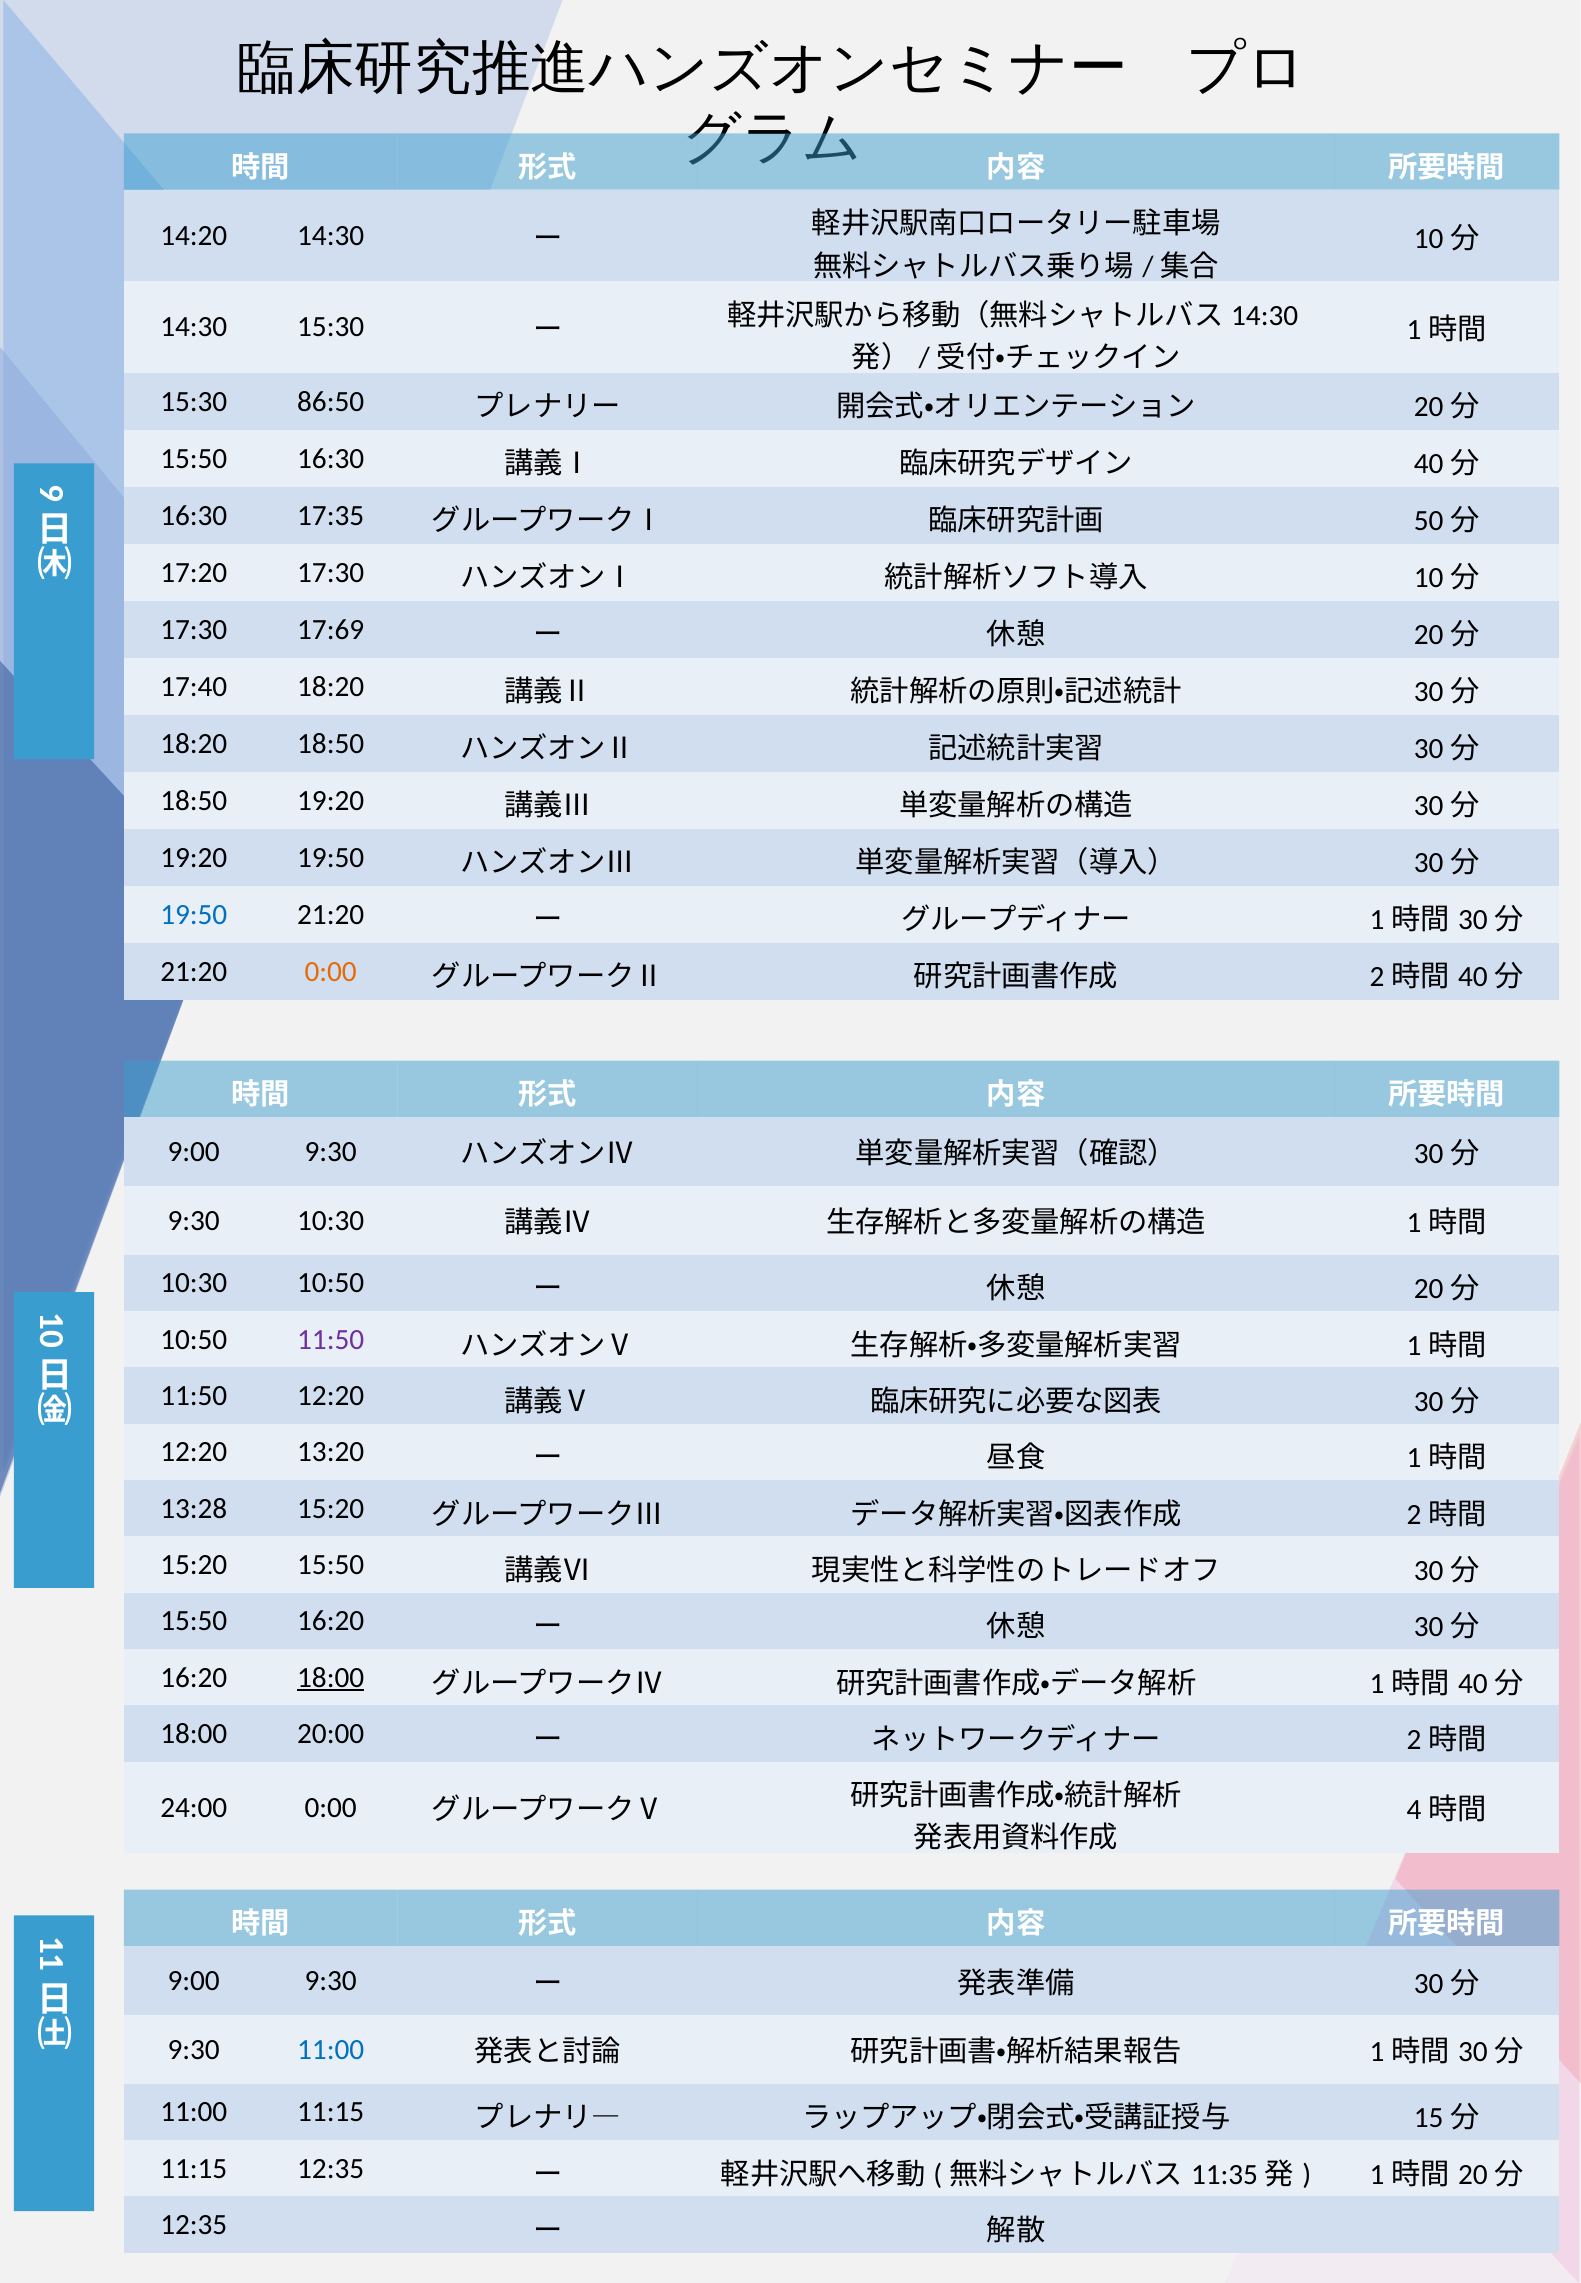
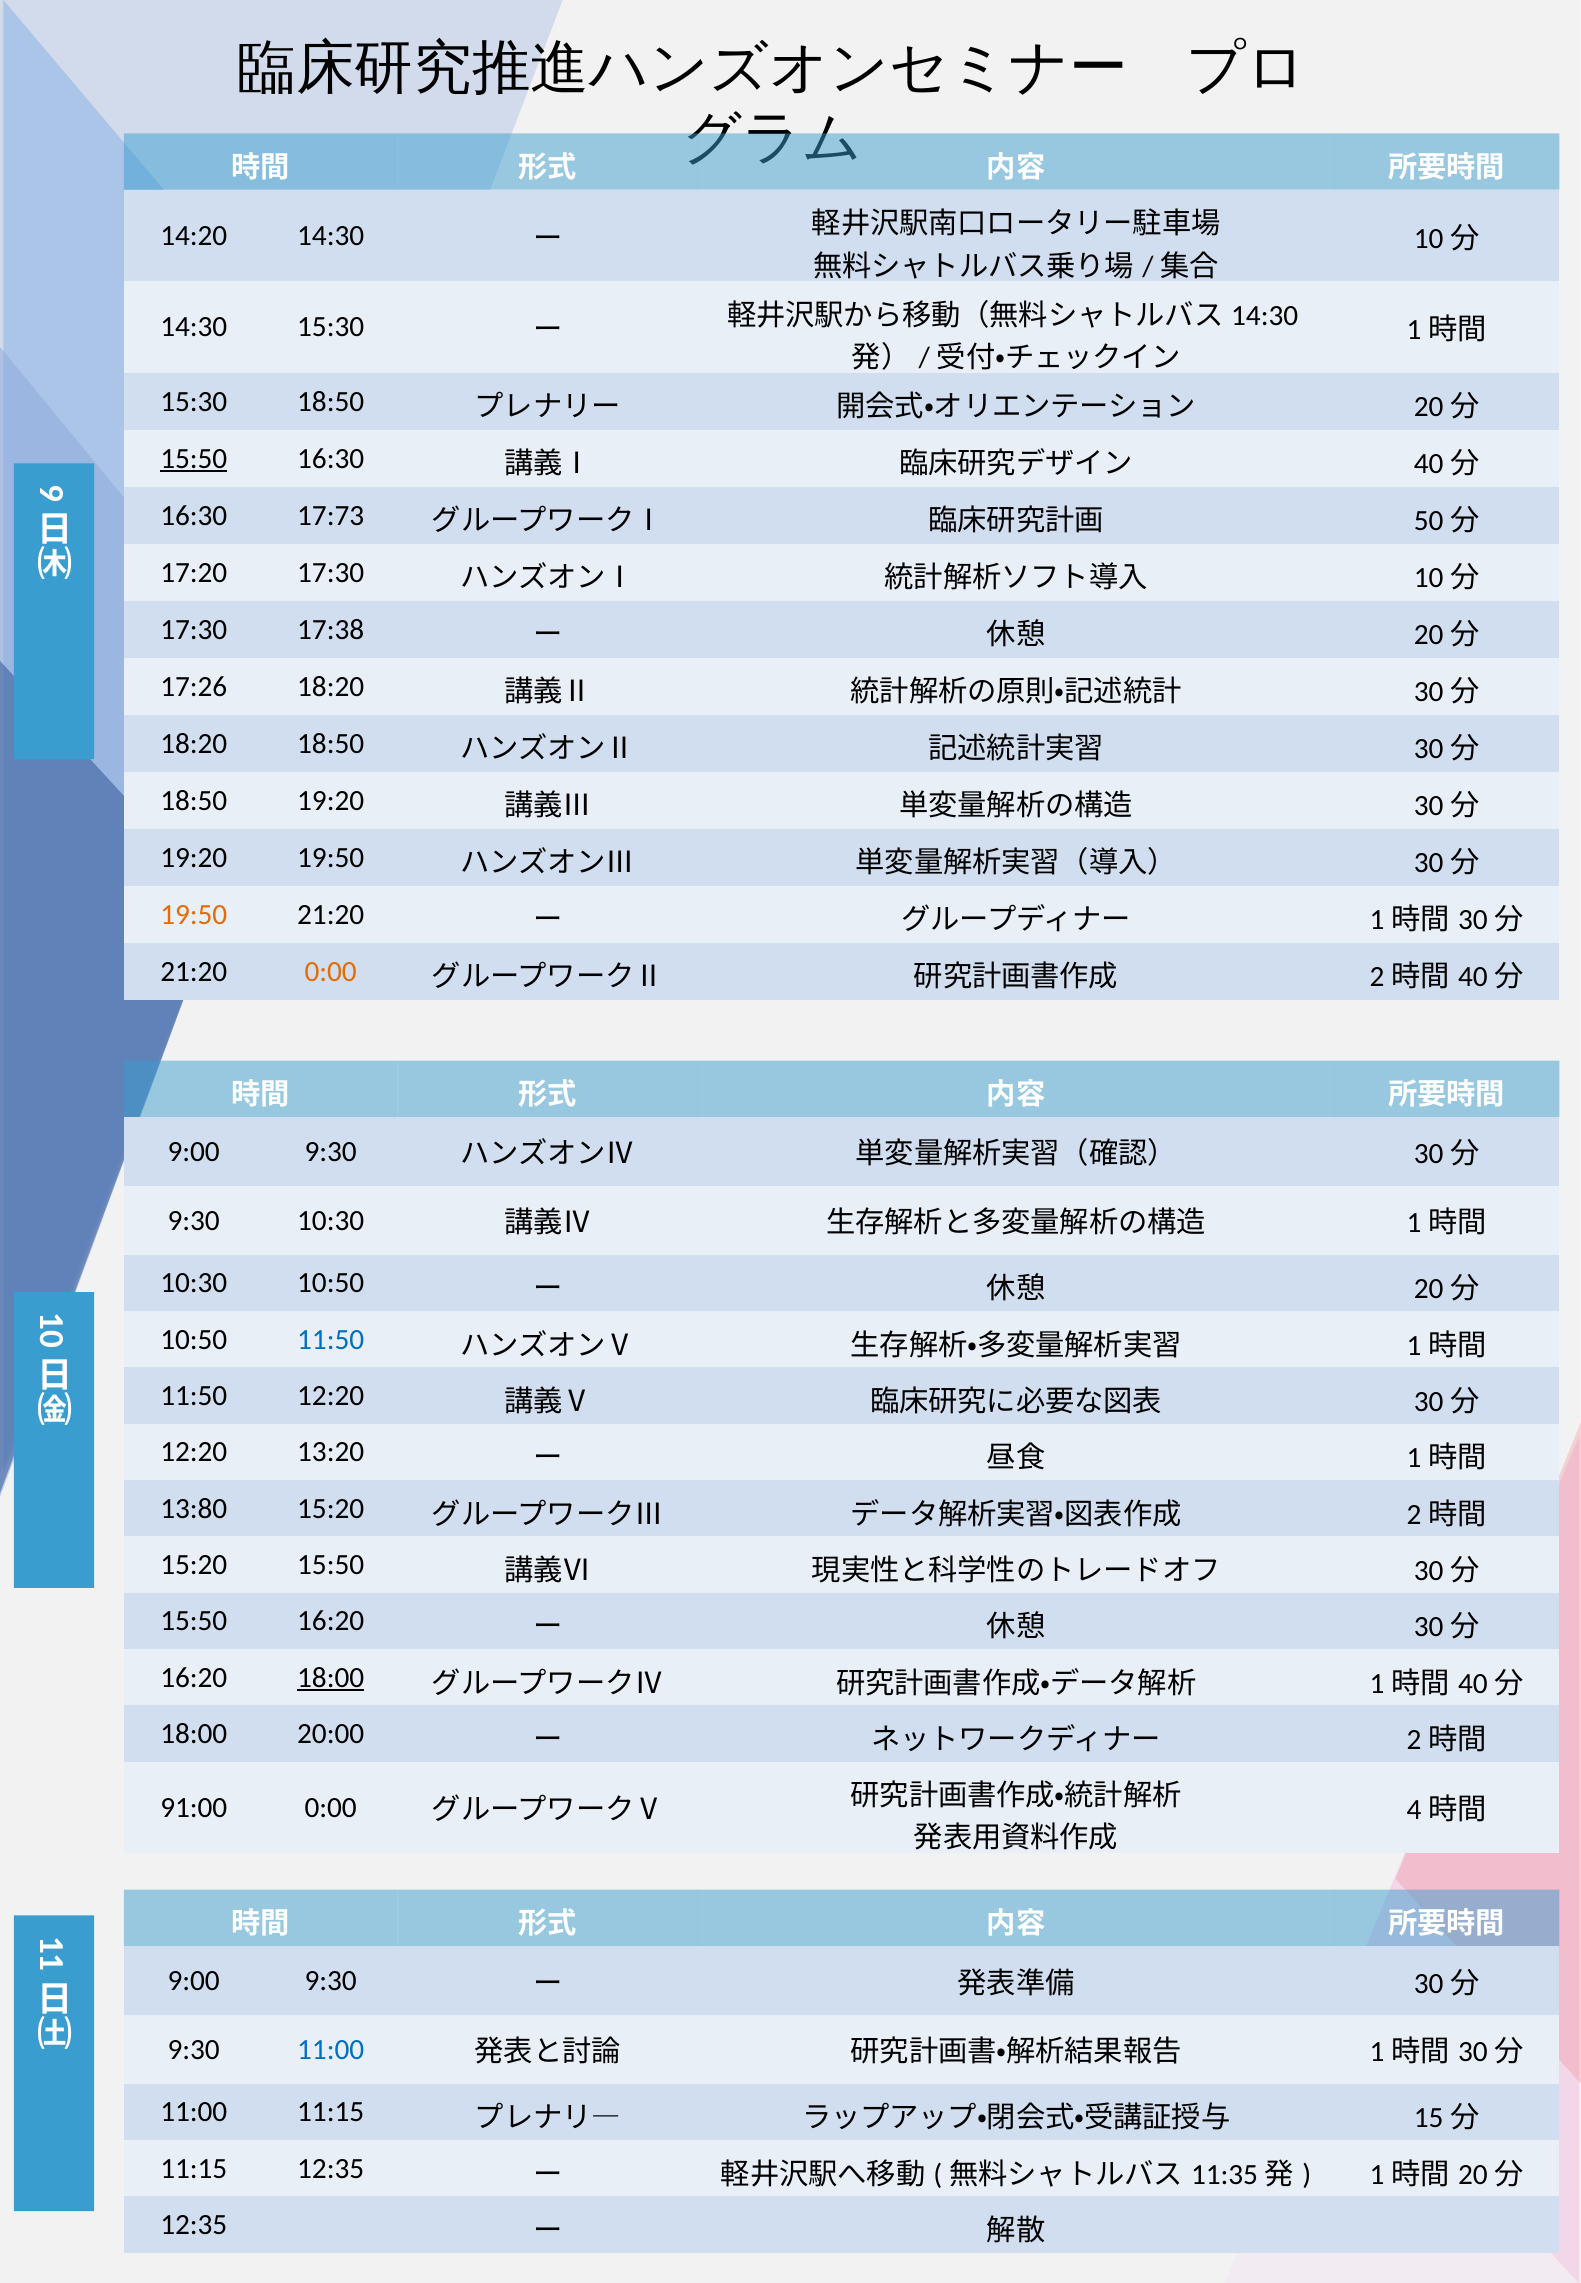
15:30 86:50: 86:50 -> 18:50 (331, 402)
15:50 underline: none -> present (194, 459)
17:35: 17:35 -> 17:73 (331, 516)
17:69: 17:69 -> 17:38 (331, 630)
17:40: 17:40 -> 17:26 (194, 687)
19:50 colour: blue -> orange (194, 915)
11:50 colour: purple -> blue (331, 1340)
13:28: 13:28 -> 13:80 (194, 1509)
24:00: 24:00 -> 91:00 (194, 1808)
